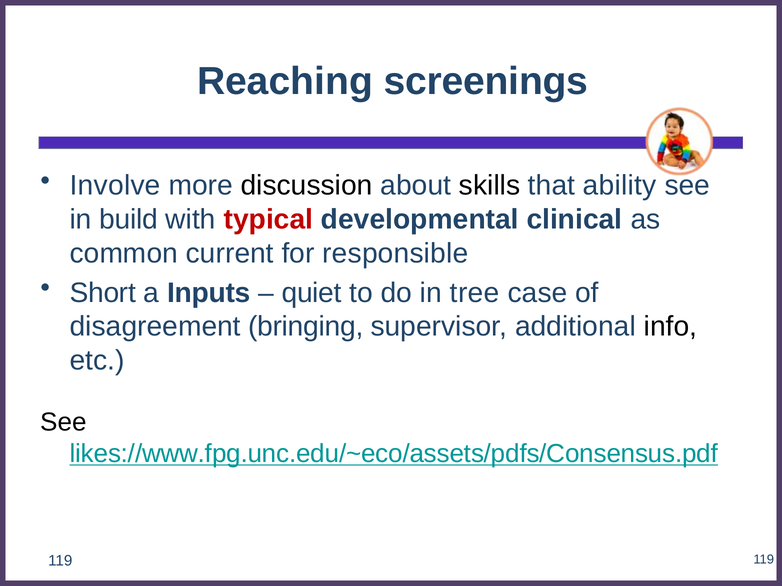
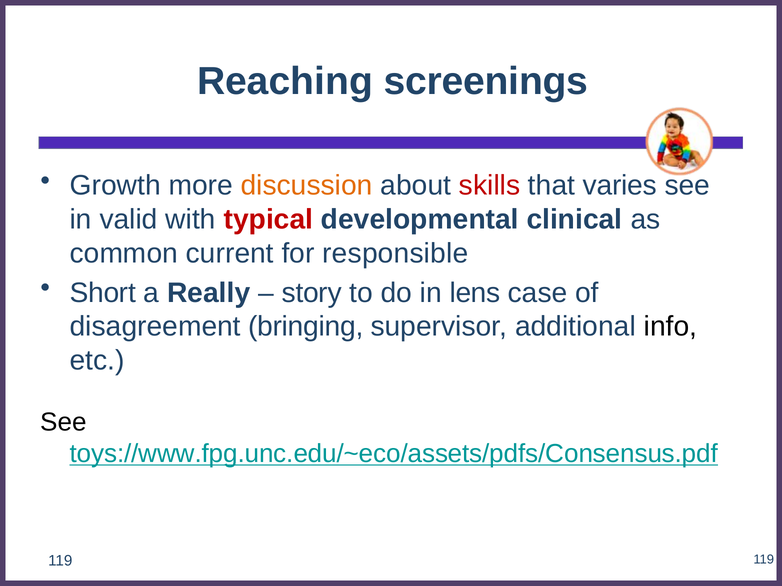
Involve: Involve -> Growth (115, 186)
discussion colour: black -> orange (307, 186)
skills colour: black -> red (490, 186)
ability: ability -> varies (620, 186)
build: build -> valid (129, 220)
Inputs: Inputs -> Really (209, 293)
quiet: quiet -> story (312, 293)
tree: tree -> lens (475, 293)
likes://www.fpg.unc.edu/~eco/assets/pdfs/Consensus.pdf: likes://www.fpg.unc.edu/~eco/assets/pdfs/Consensus.pdf -> toys://www.fpg.unc.edu/~eco/assets/pdfs/Consensus.pdf (394, 454)
